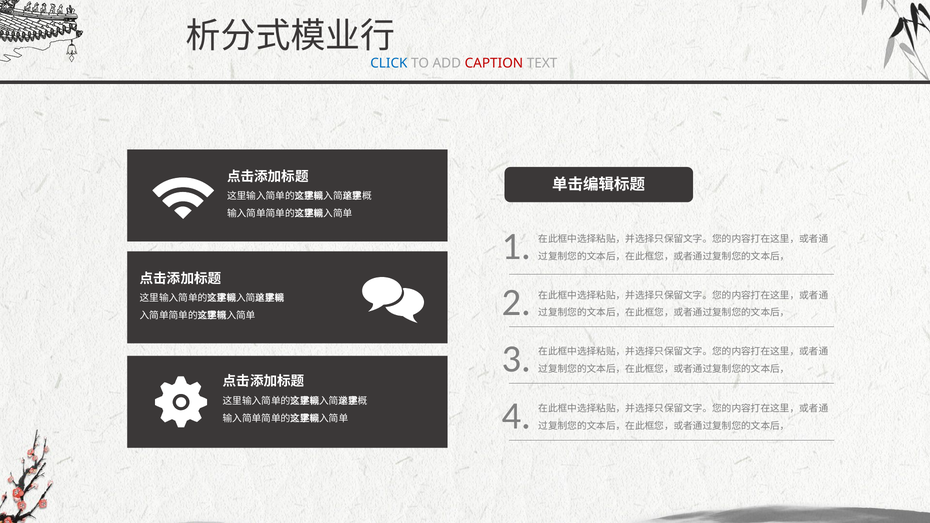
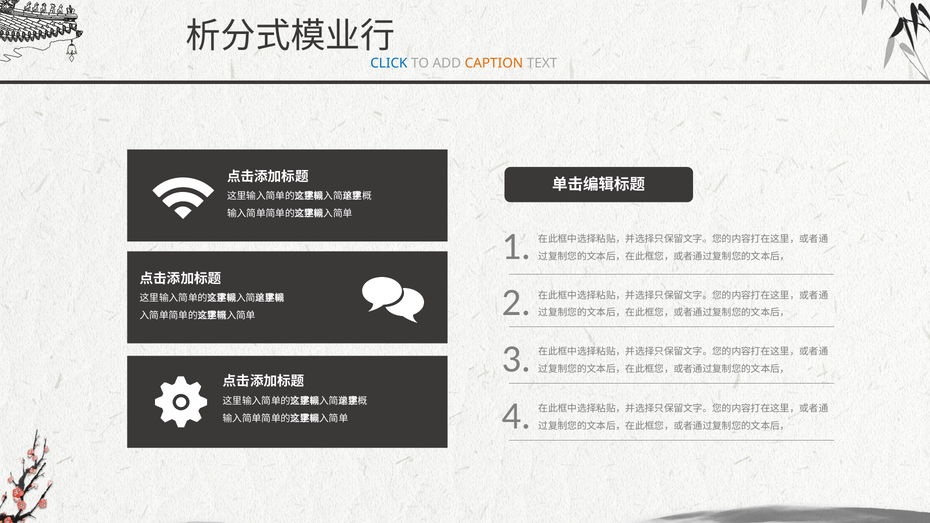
CAPTION colour: red -> orange (494, 63)
